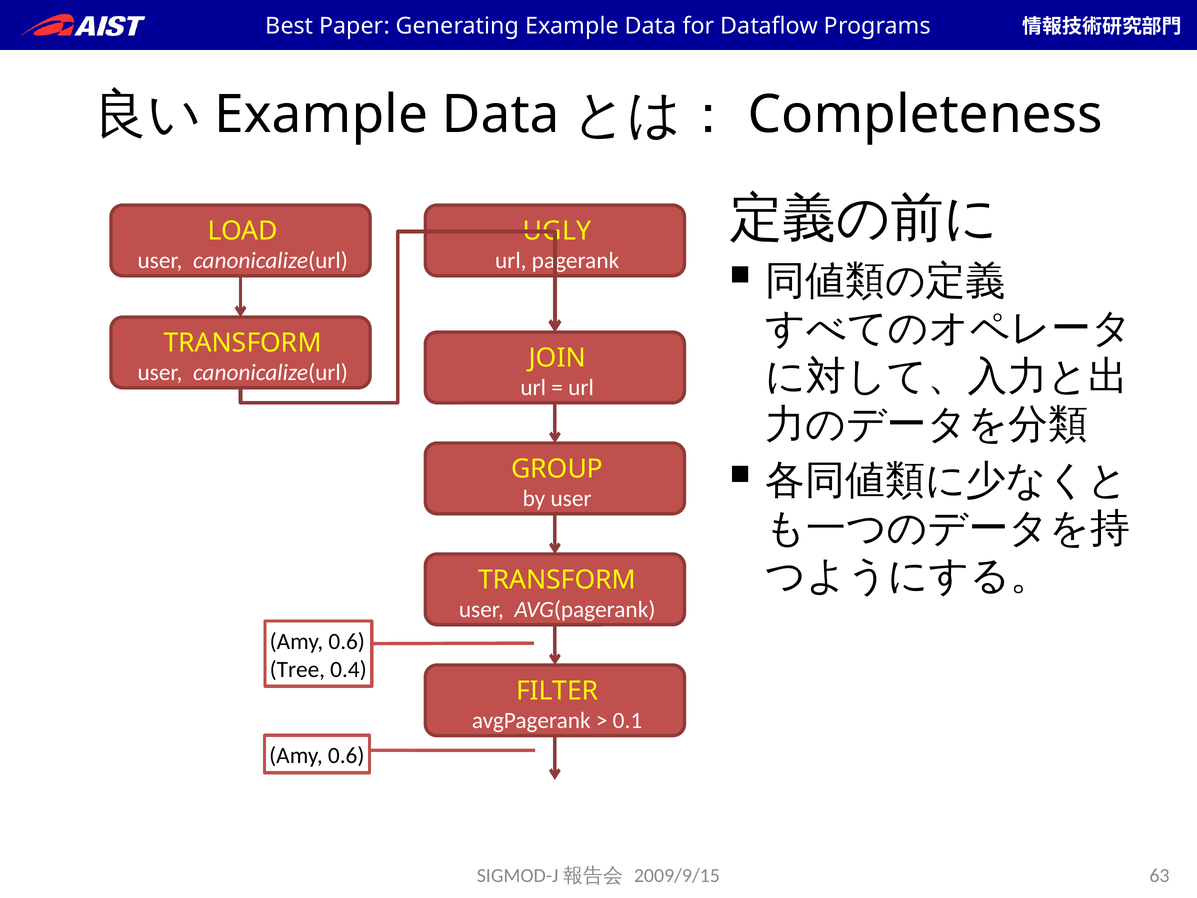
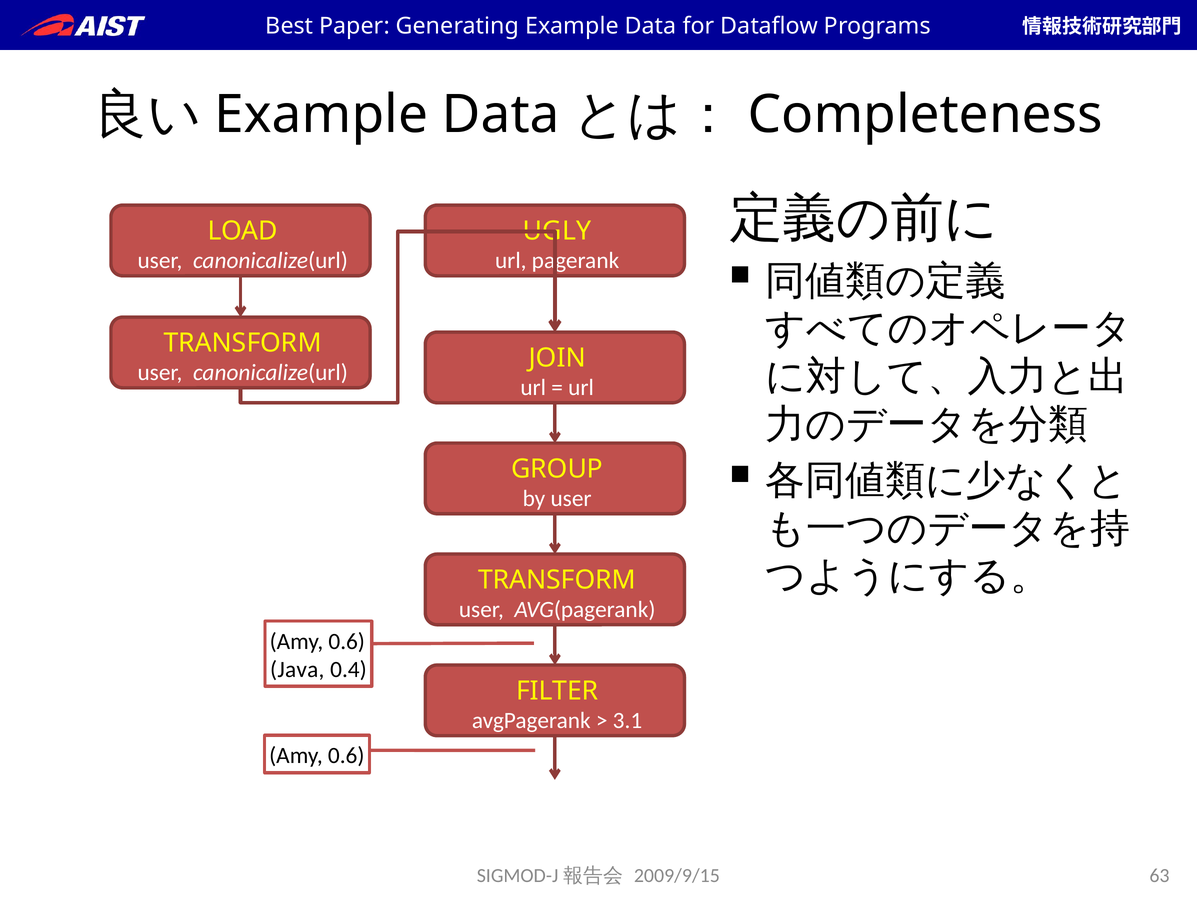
Tree: Tree -> Java (297, 669)
0.1: 0.1 -> 3.1 (627, 720)
